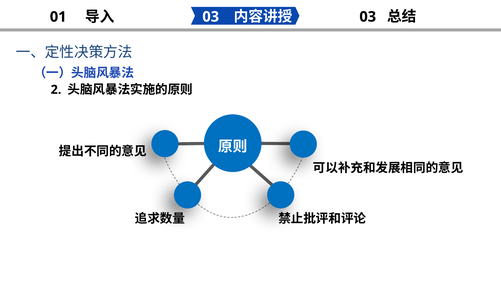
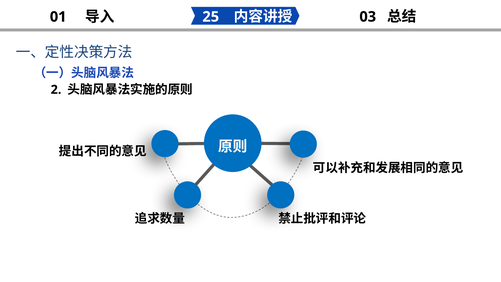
03: 03 -> 25 (211, 17)
